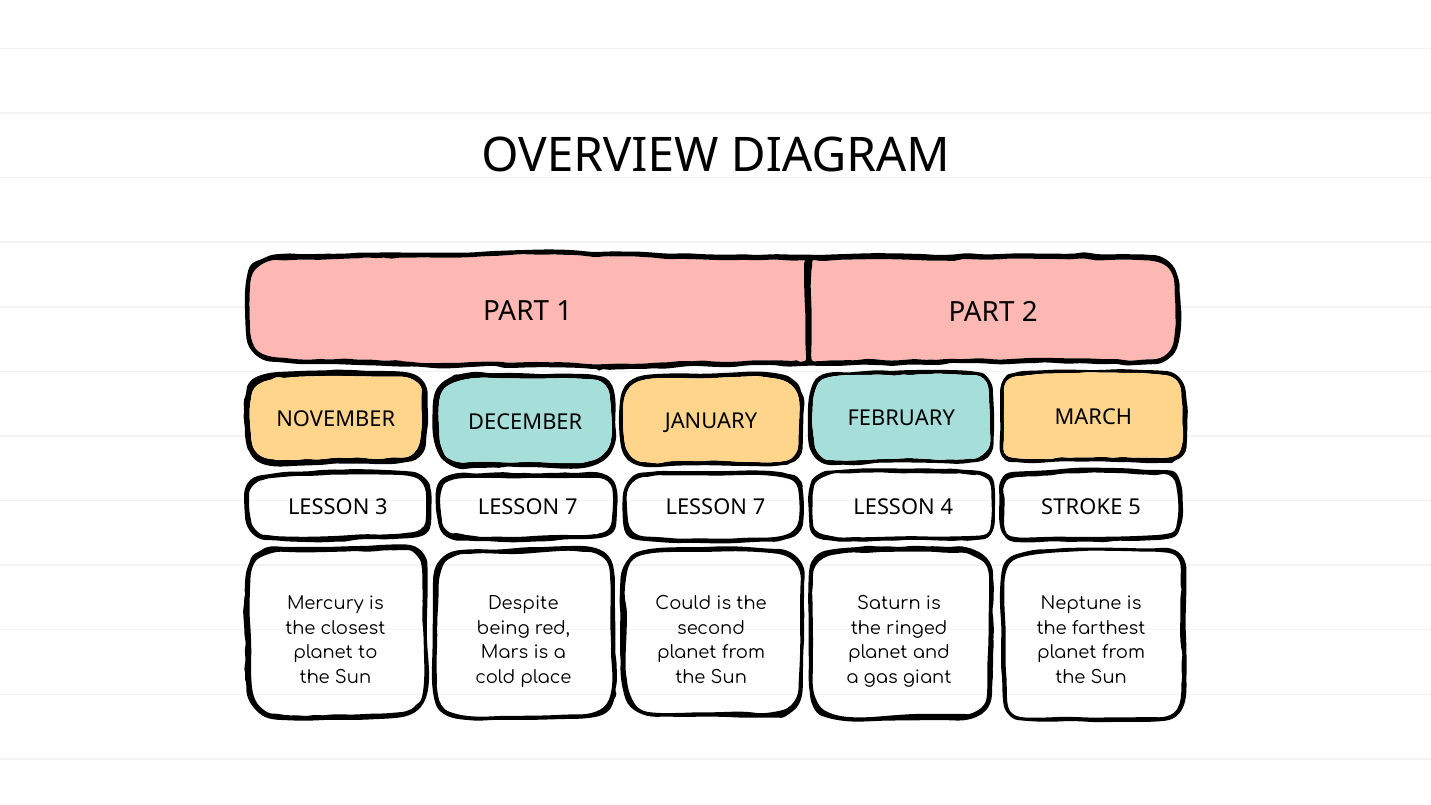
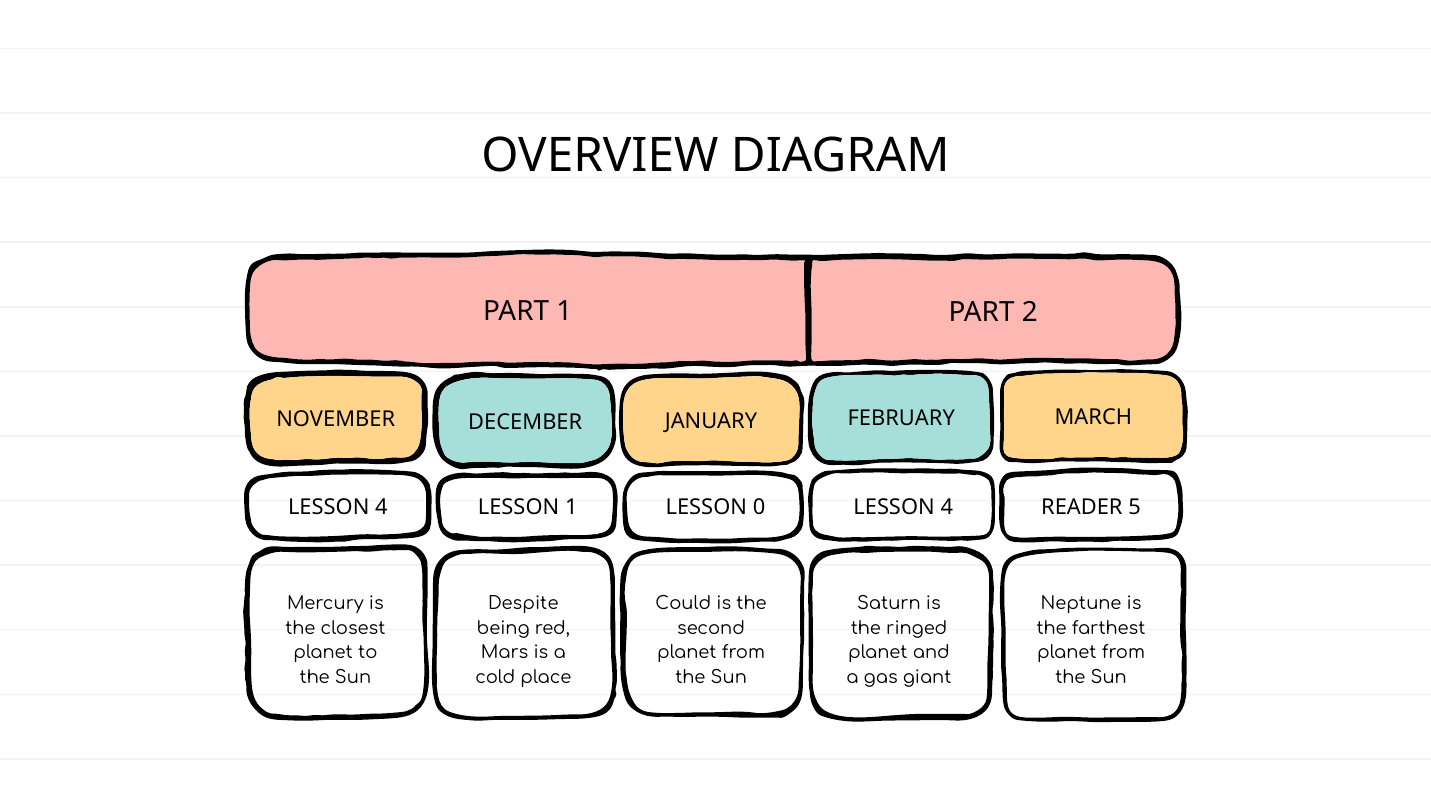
7: 7 -> 1 (571, 507)
7: 7 -> 0 (759, 507)
STROKE: STROKE -> READER (1082, 507)
3: 3 -> 4 (381, 507)
